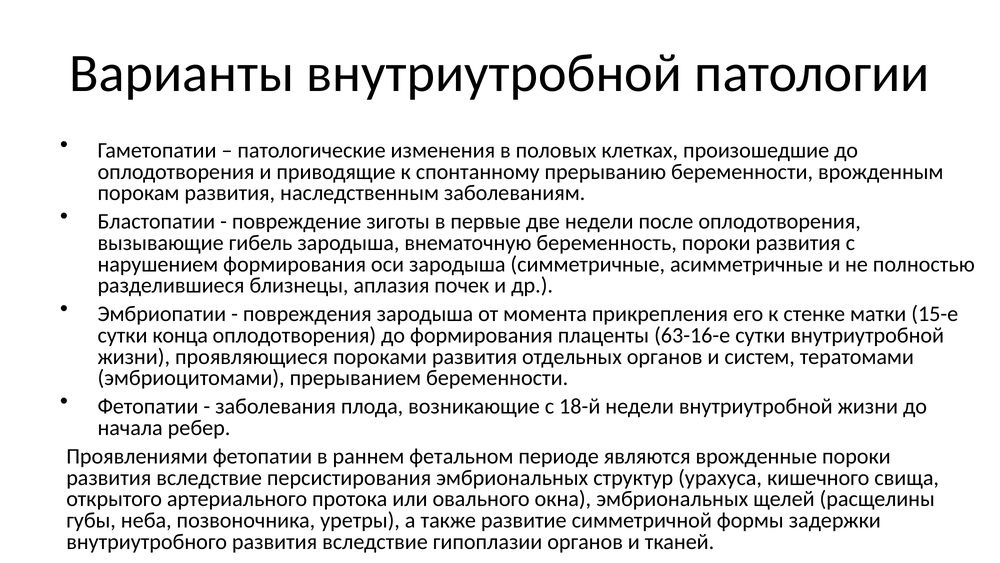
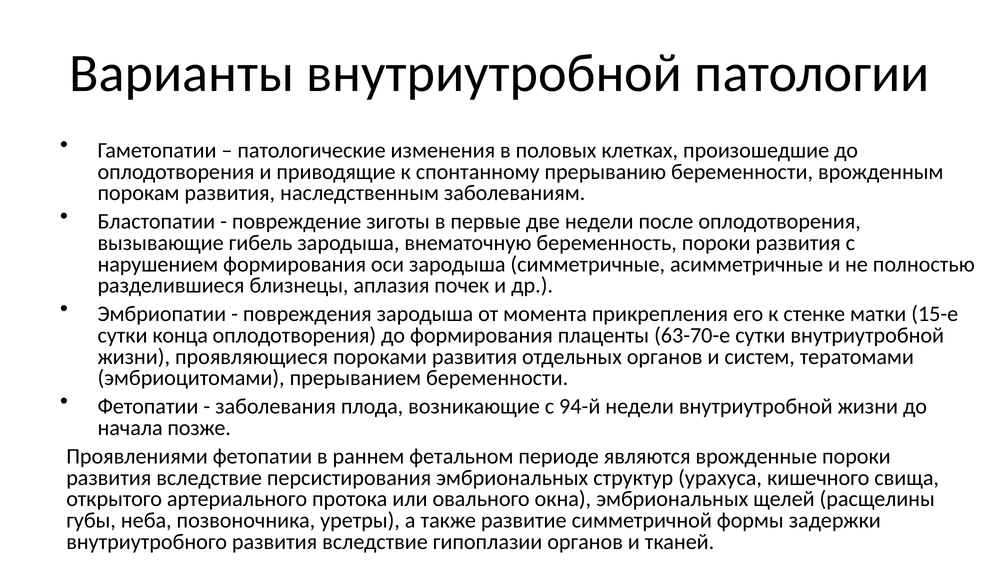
63-16-е: 63-16-е -> 63-70-е (692, 335)
18-й: 18-й -> 94-й (580, 406)
ребер: ребер -> позже (199, 428)
